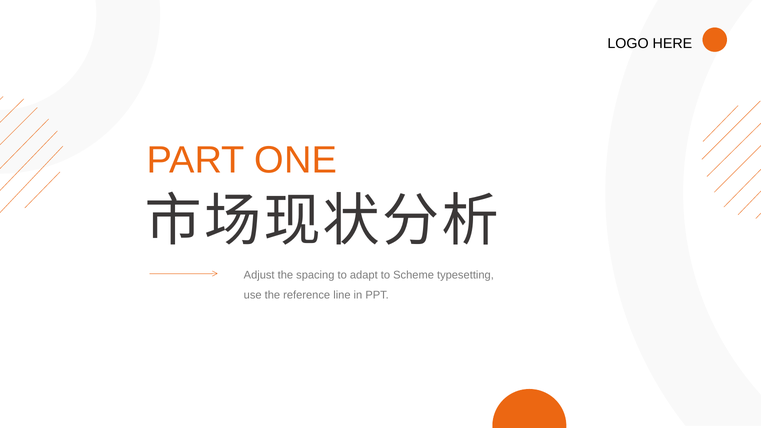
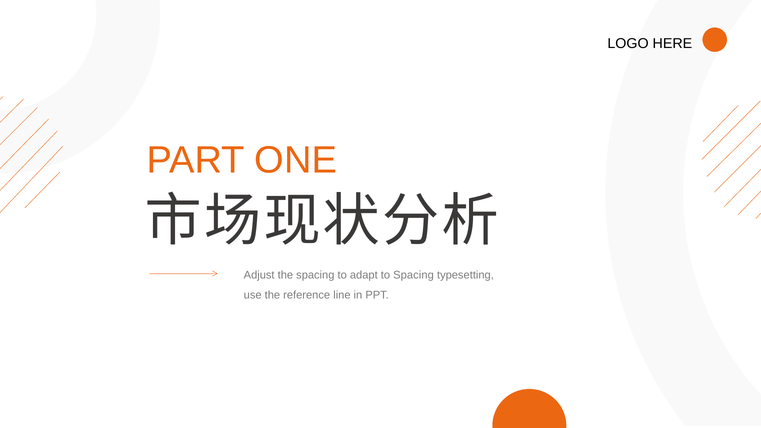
to Scheme: Scheme -> Spacing (414, 275)
